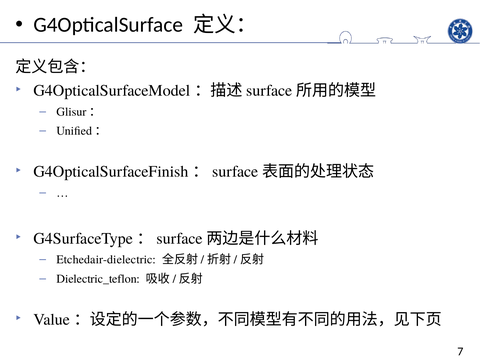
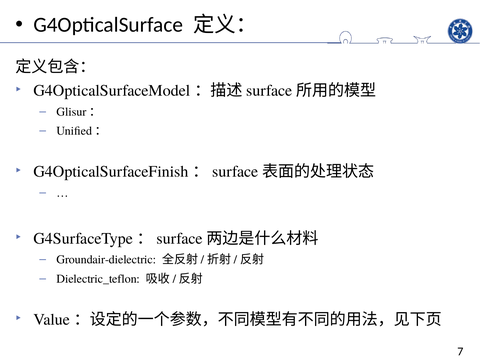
Etchedair-dielectric: Etchedair-dielectric -> Groundair-dielectric (106, 260)
